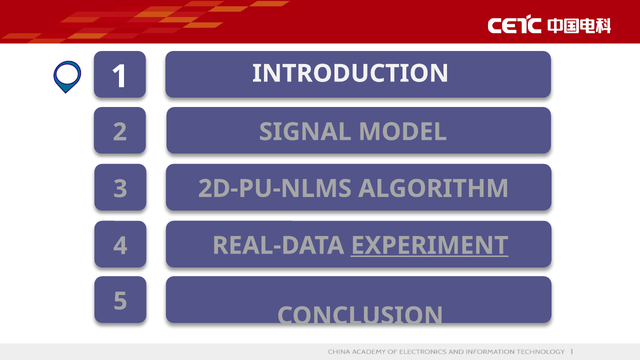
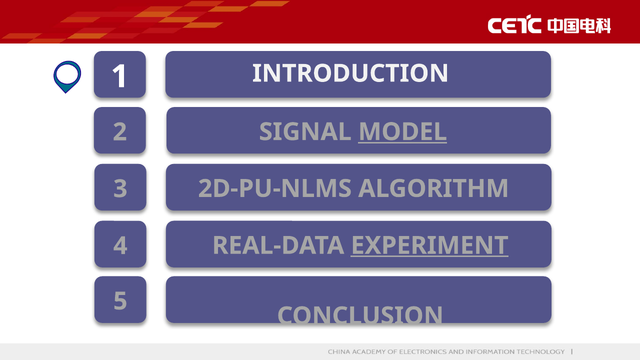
MODEL underline: none -> present (403, 132)
